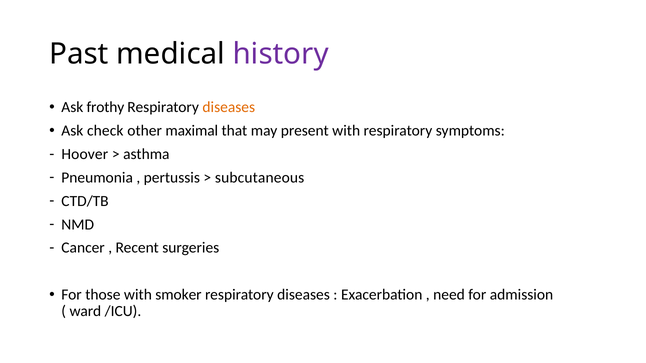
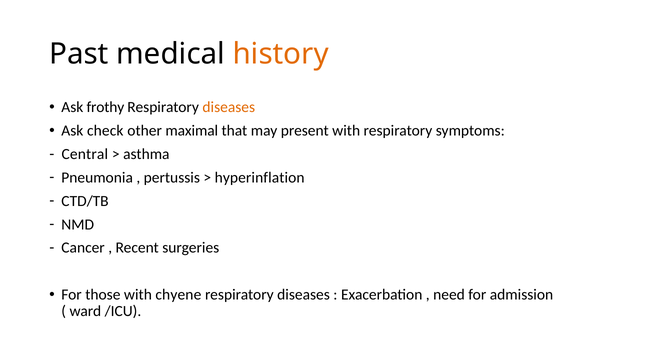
history colour: purple -> orange (281, 54)
Hoover: Hoover -> Central (85, 154)
subcutaneous: subcutaneous -> hyperinflation (260, 178)
smoker: smoker -> chyene (178, 295)
